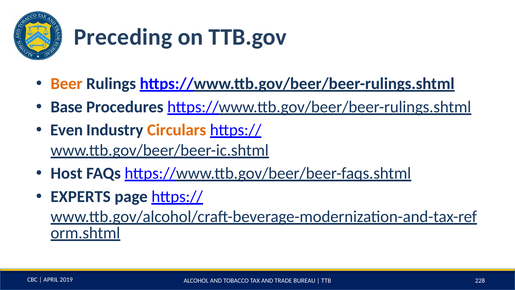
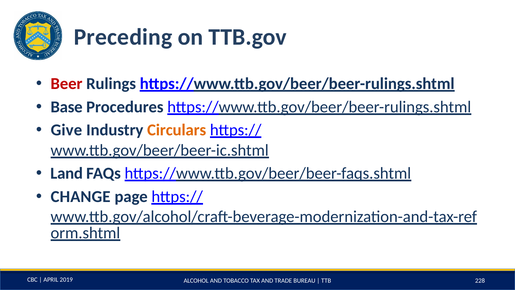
Beer colour: orange -> red (67, 84)
Even: Even -> Give (66, 130)
Host: Host -> Land (67, 173)
EXPERTS: EXPERTS -> CHANGE (81, 196)
